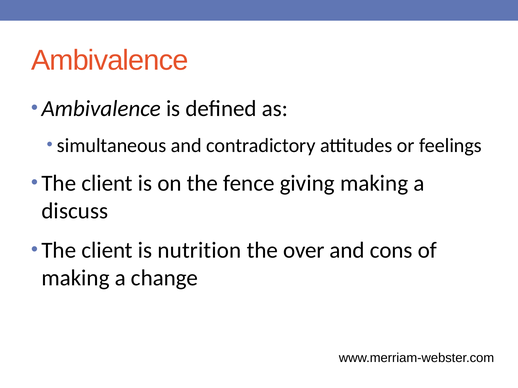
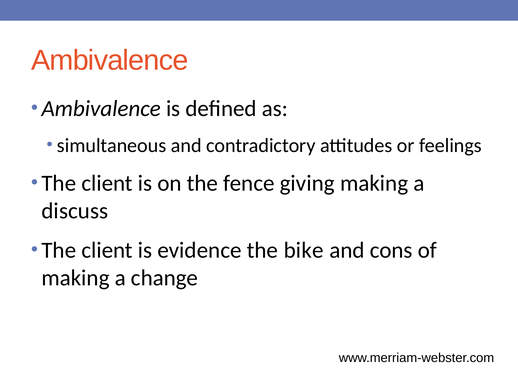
nutrition: nutrition -> evidence (199, 251)
over: over -> bike (304, 251)
